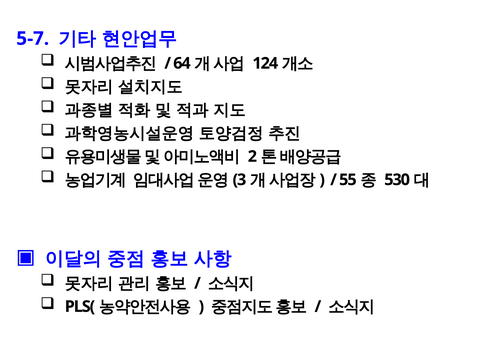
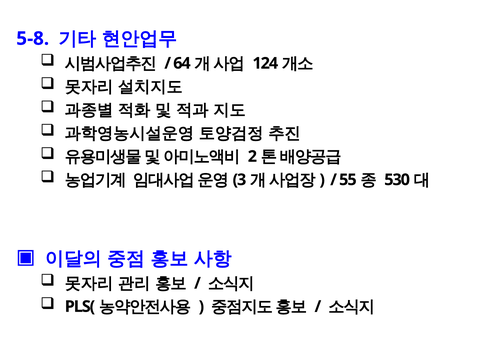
5-7: 5-7 -> 5-8 (33, 39)
